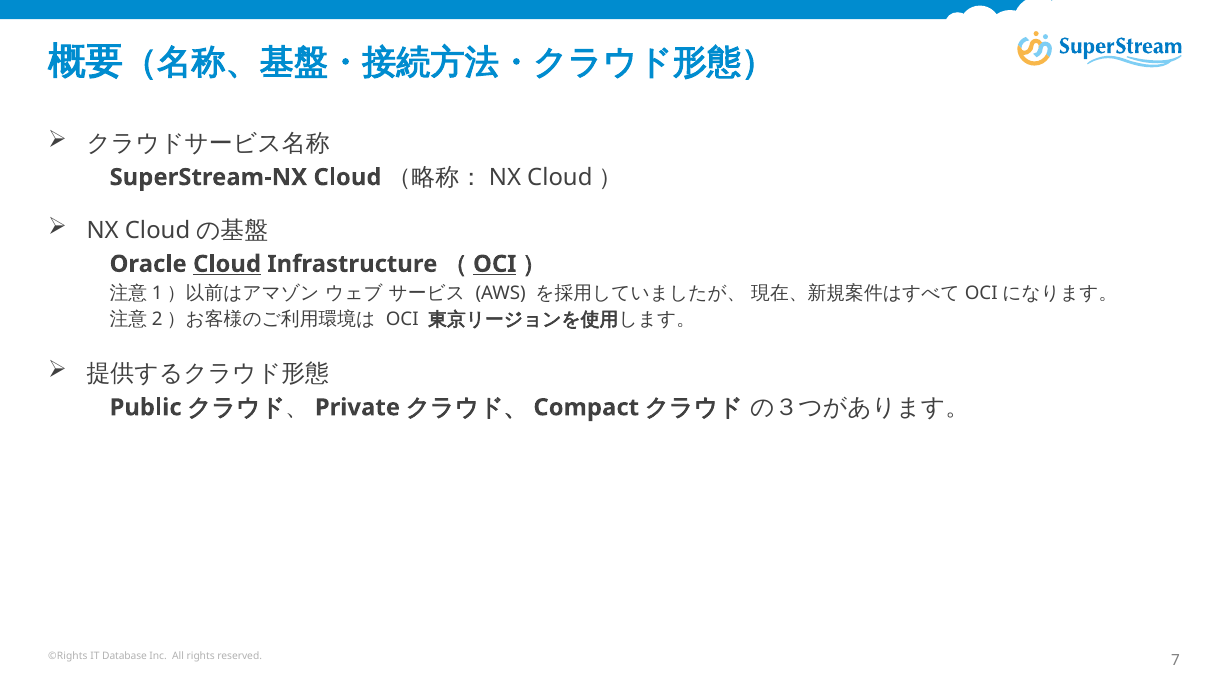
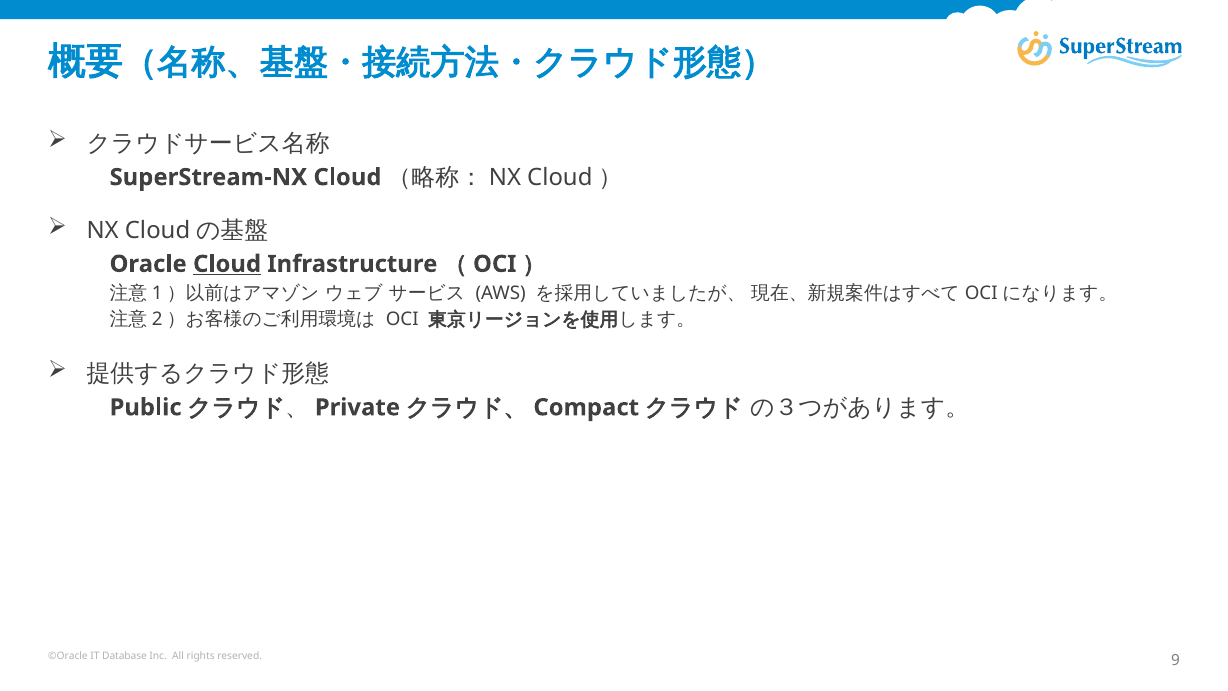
OCI underline: present -> none (495, 264)
©Rights: ©Rights -> ©Oracle (68, 656)
7: 7 -> 9 (1175, 660)
